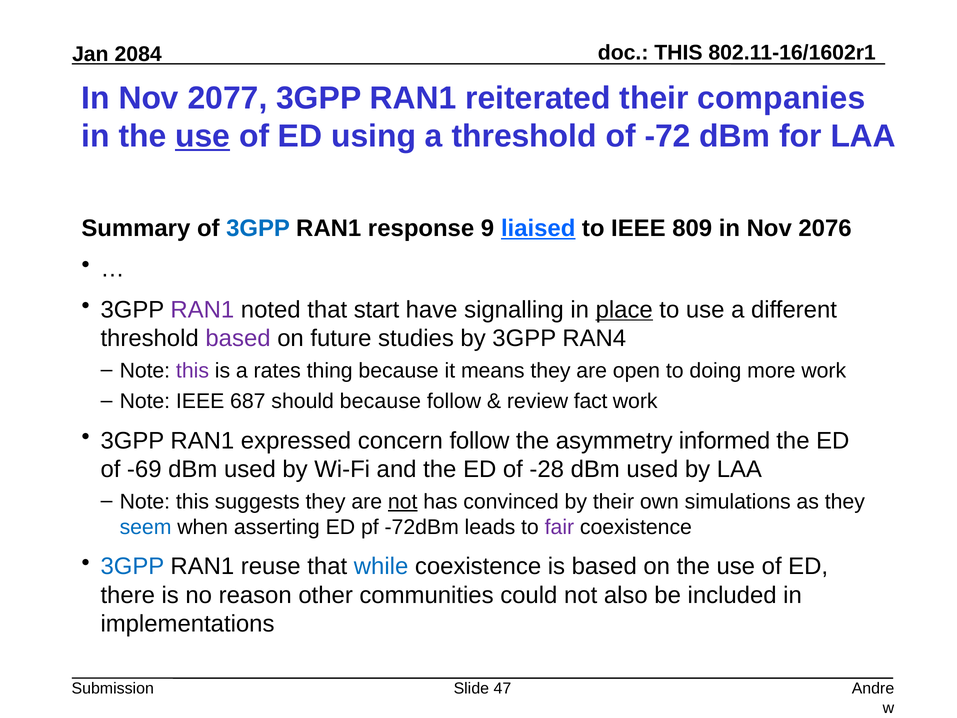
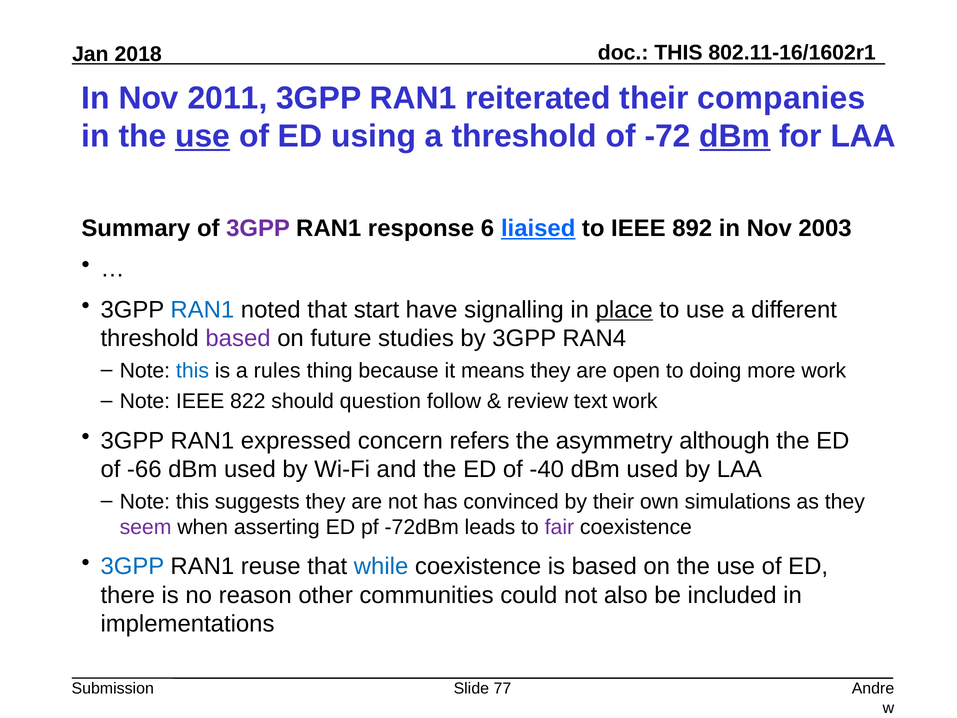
2084: 2084 -> 2018 (138, 54)
2077: 2077 -> 2011 (227, 98)
dBm underline: none -> present (735, 136)
3GPP colour: blue -> purple (258, 228)
9: 9 -> 6 (488, 228)
809: 809 -> 892 (692, 228)
2076: 2076 -> 2003 (825, 228)
RAN1 colour: purple -> blue (202, 310)
this colour: purple -> blue (193, 371)
rates: rates -> rules (277, 371)
687: 687 -> 822 (248, 401)
should because: because -> question (380, 401)
fact: fact -> text (591, 401)
concern follow: follow -> refers (480, 441)
informed: informed -> although (725, 441)
-69: -69 -> -66 (144, 469)
-28: -28 -> -40 (547, 469)
not underline: present -> none (403, 502)
seem colour: blue -> purple (146, 527)
47: 47 -> 77 (502, 688)
